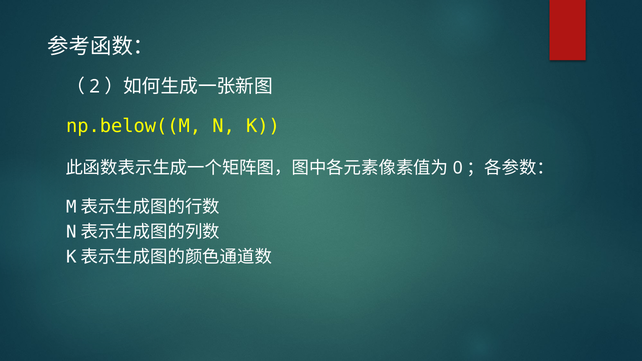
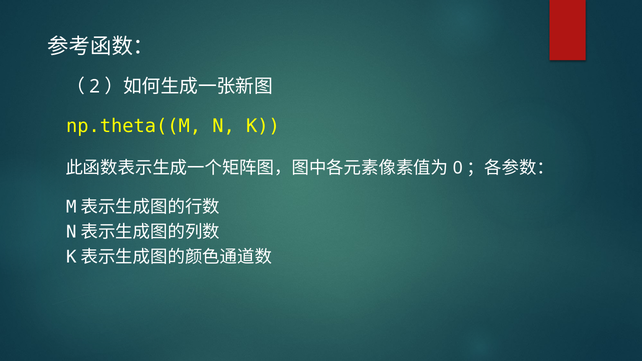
np.below((M: np.below((M -> np.theta((M (134, 126)
